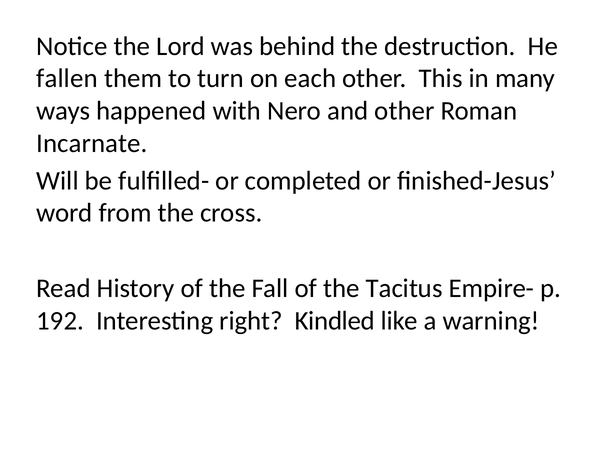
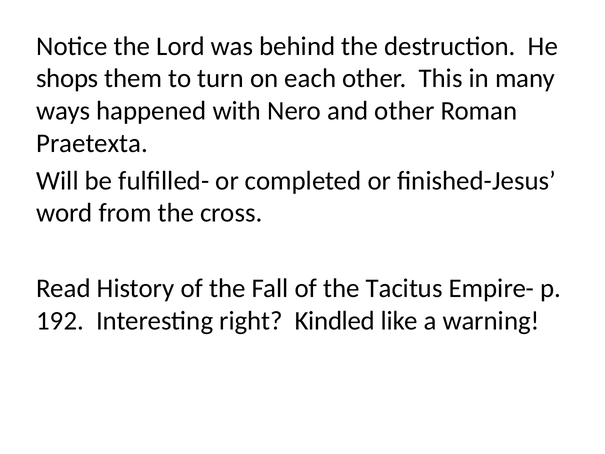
fallen: fallen -> shops (67, 79)
Incarnate: Incarnate -> Praetexta (92, 143)
